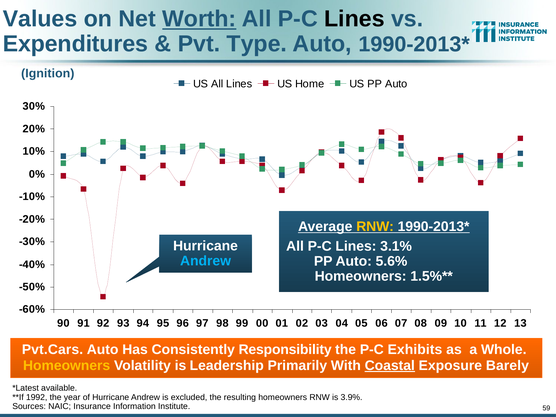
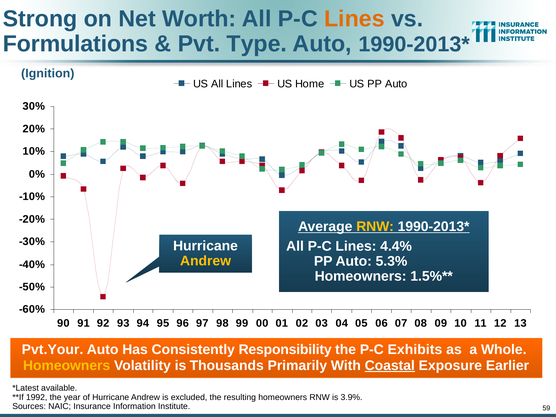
Values: Values -> Strong (40, 19)
Worth underline: present -> none (199, 19)
Lines colour: black -> orange (354, 19)
Expenditures: Expenditures -> Formulations (75, 44)
3.1%: 3.1% -> 4.4% (396, 246)
Andrew colour: light blue -> yellow (206, 261)
5.6%: 5.6% -> 5.3% (391, 261)
Pvt.Cars: Pvt.Cars -> Pvt.Your (53, 350)
Leadership: Leadership -> Thousands (227, 366)
Barely: Barely -> Earlier (507, 366)
